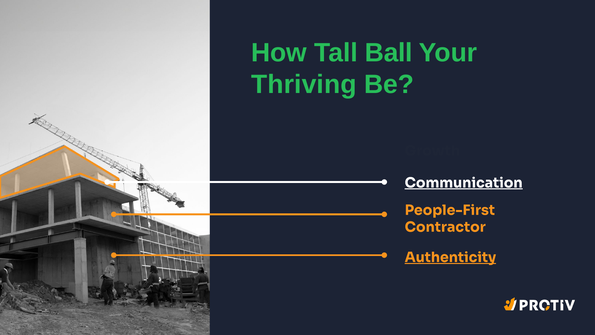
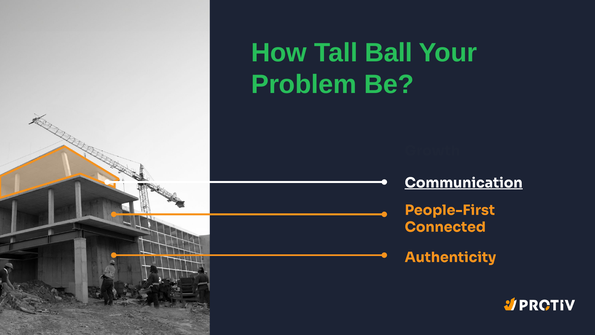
Thriving: Thriving -> Problem (304, 84)
Contractor: Contractor -> Connected (445, 227)
Authenticity underline: present -> none (450, 257)
